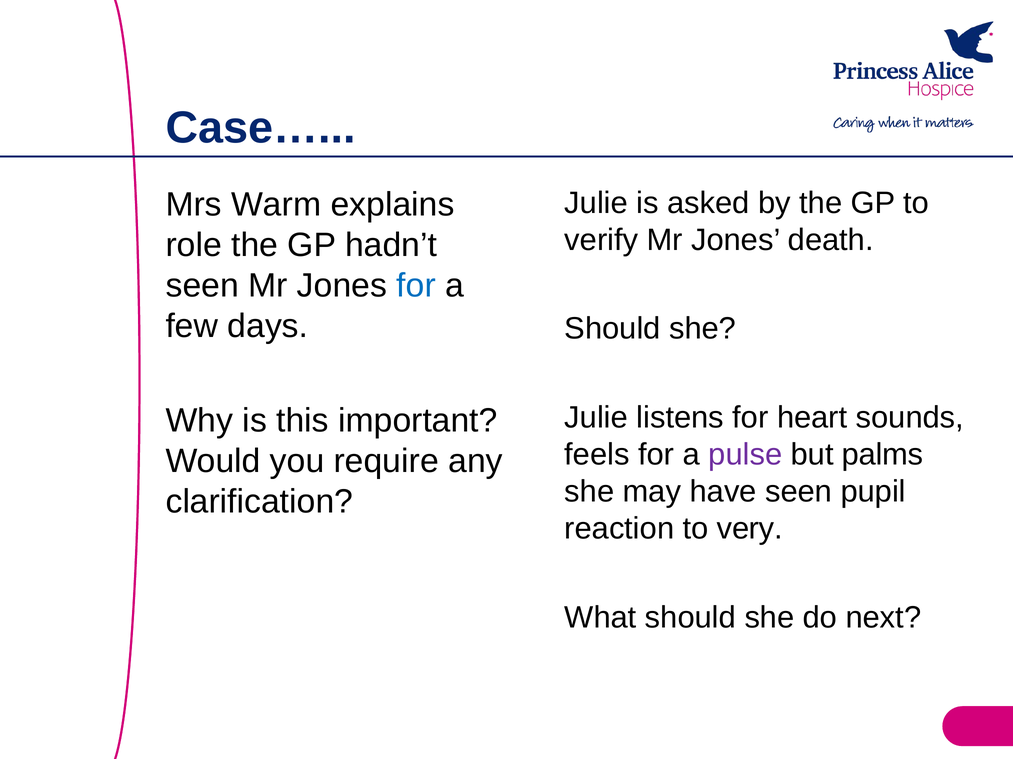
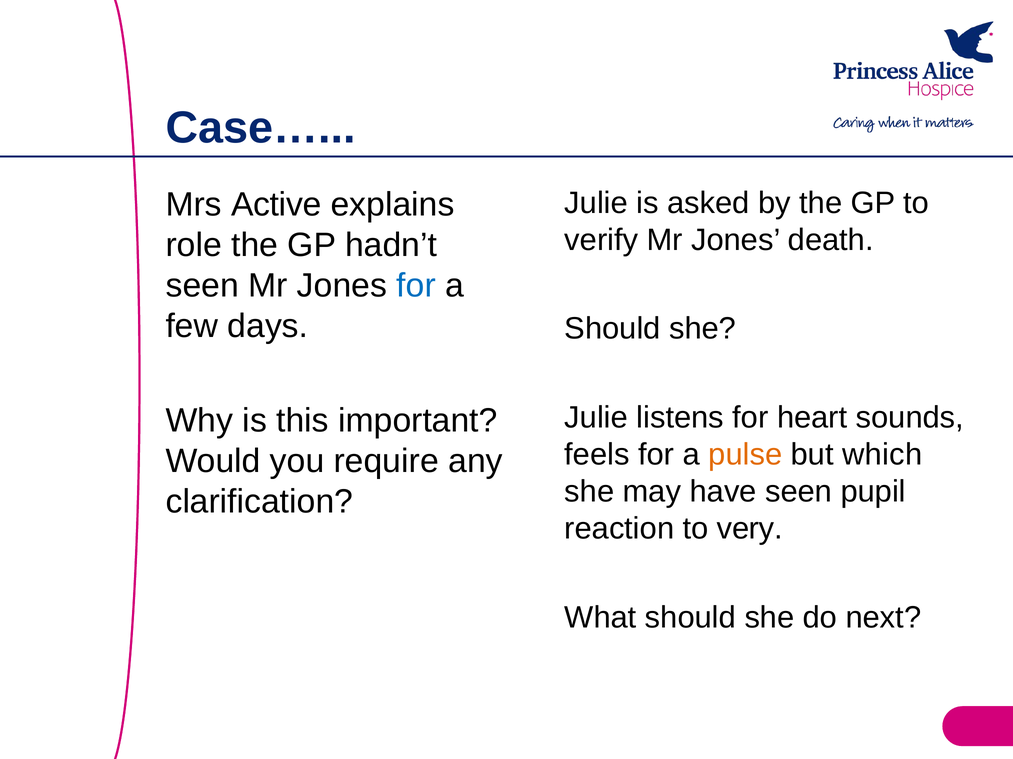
Warm: Warm -> Active (276, 205)
pulse colour: purple -> orange (745, 455)
palms: palms -> which (882, 455)
